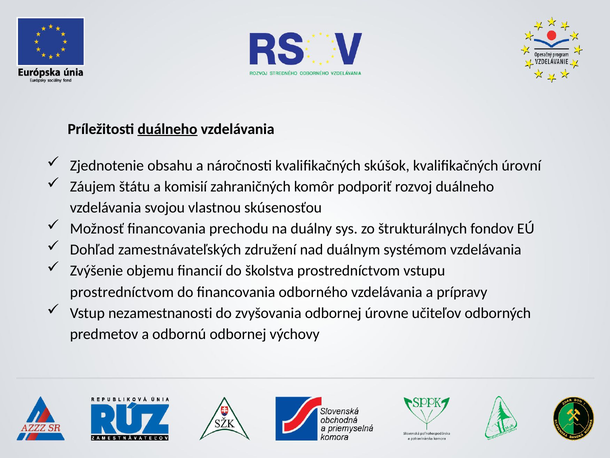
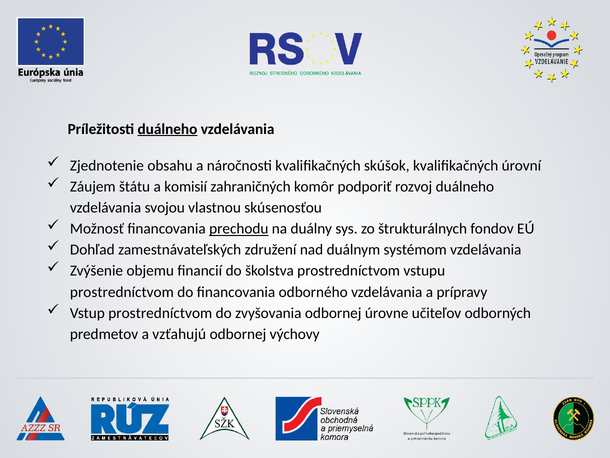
prechodu underline: none -> present (239, 229)
Vstup nezamestnanosti: nezamestnanosti -> prostredníctvom (160, 313)
odbornú: odbornú -> vzťahujú (179, 334)
